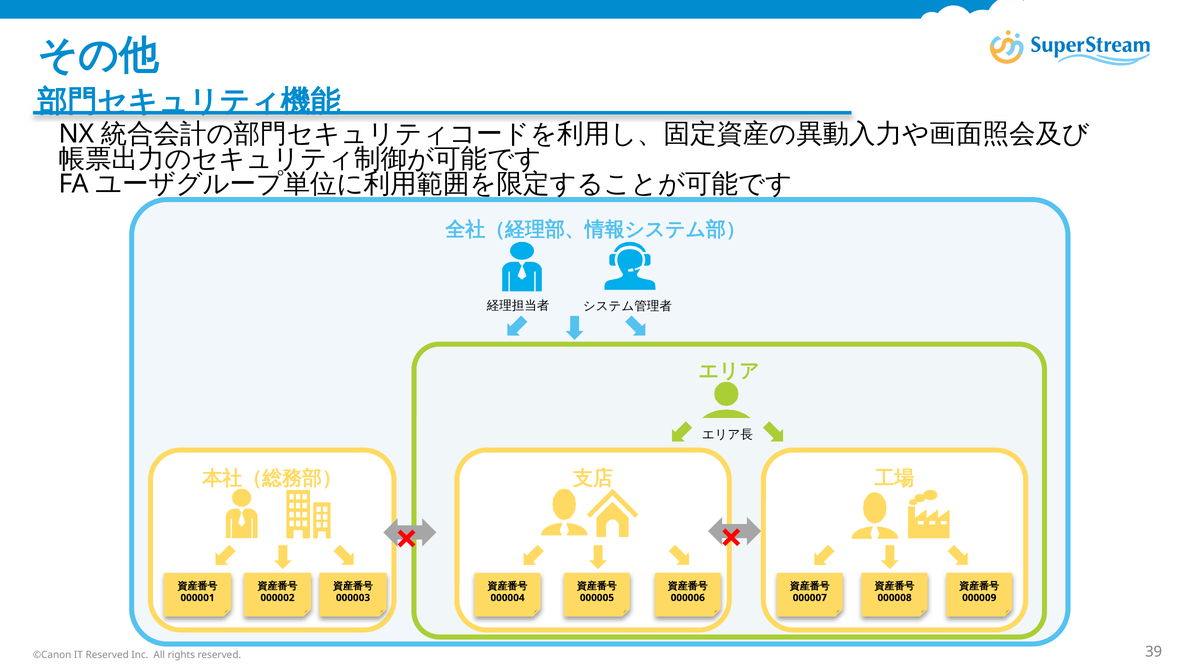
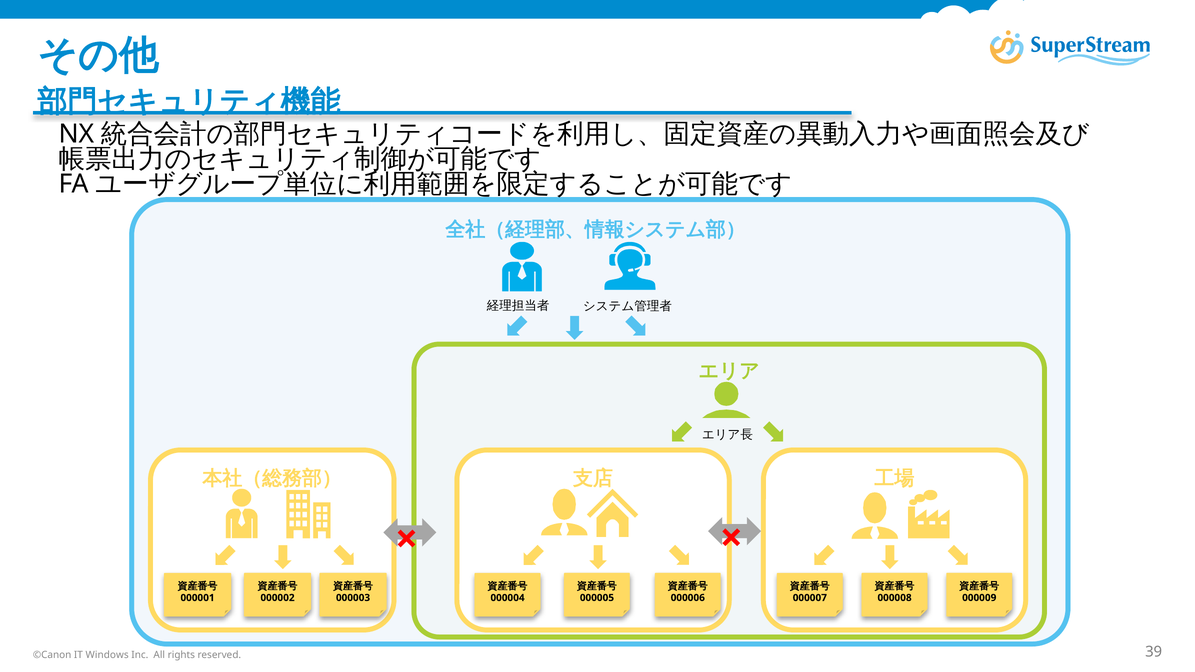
IT Reserved: Reserved -> Windows (107, 655)
